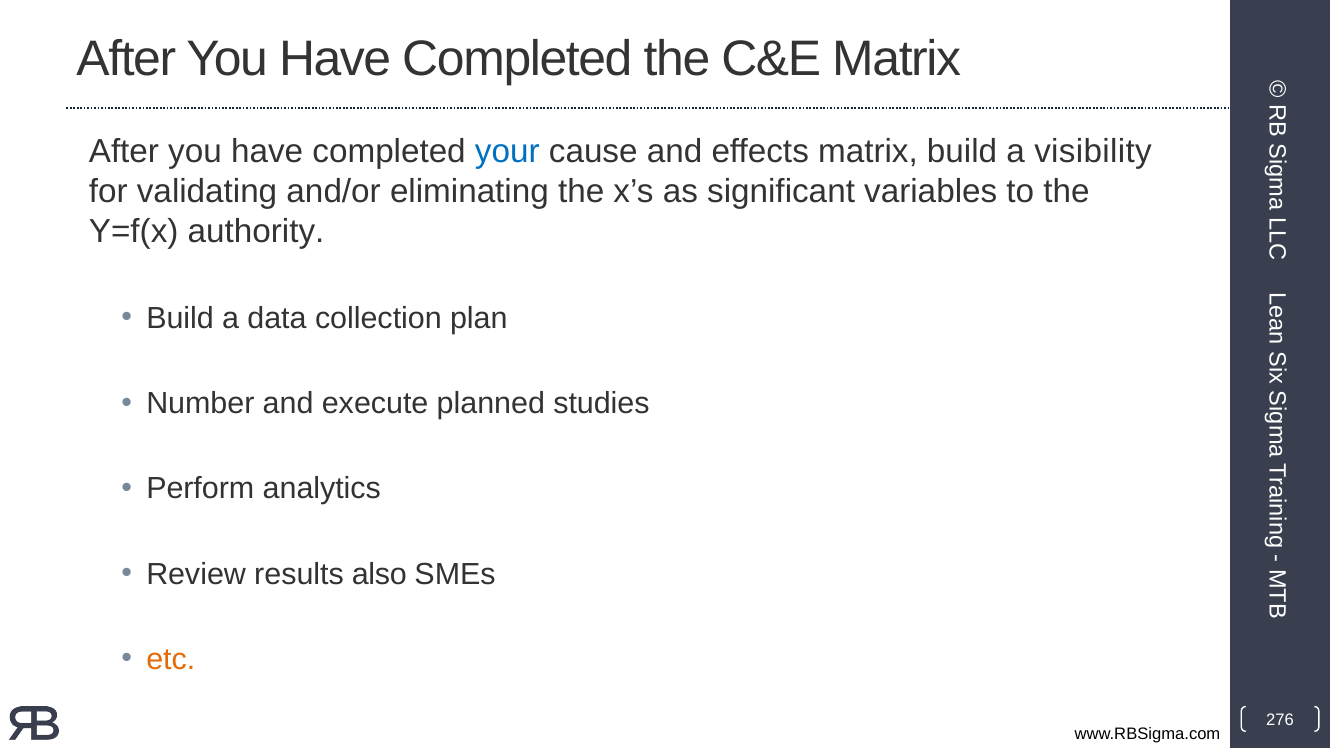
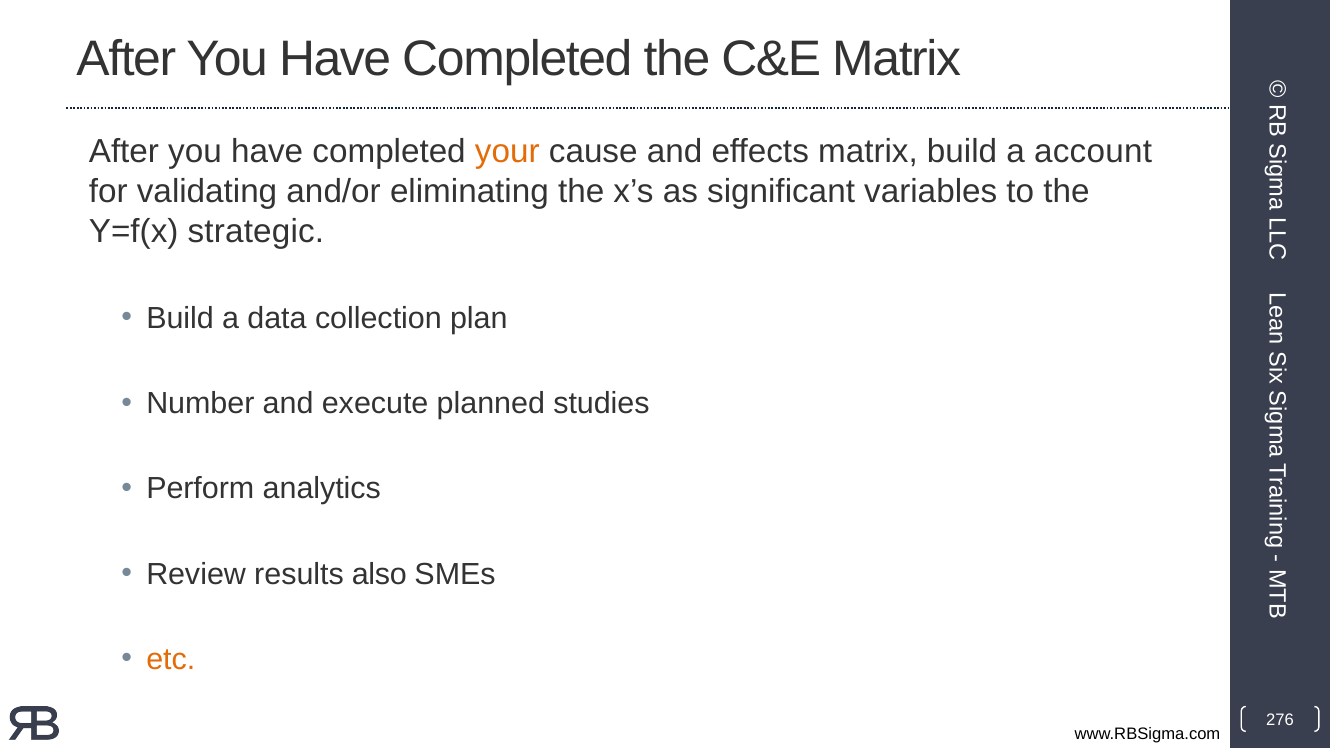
your colour: blue -> orange (507, 152)
visibility: visibility -> account (1093, 152)
authority: authority -> strategic (256, 232)
